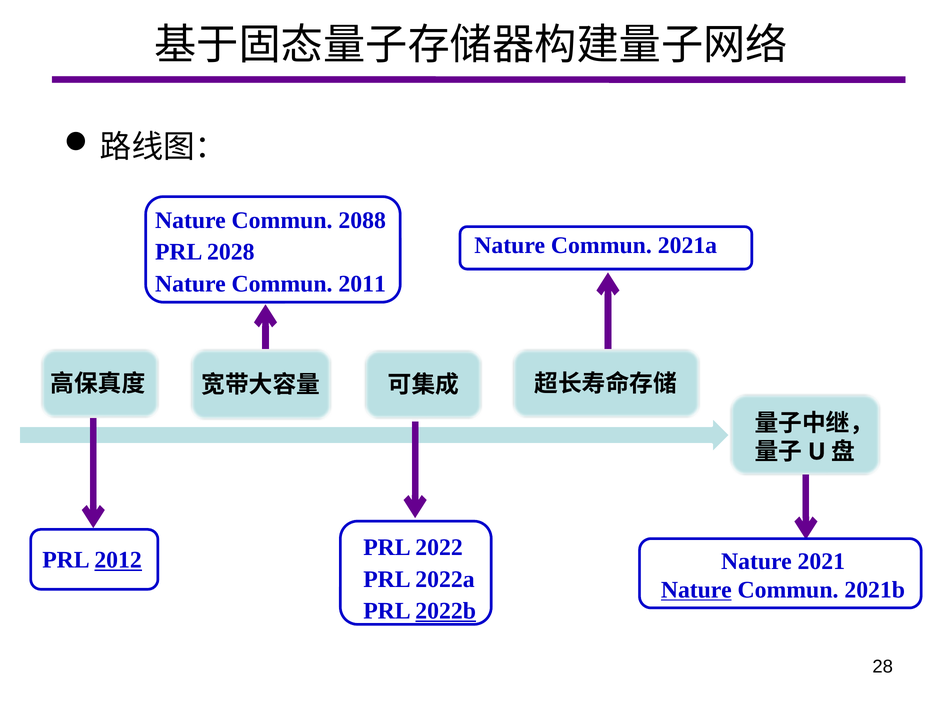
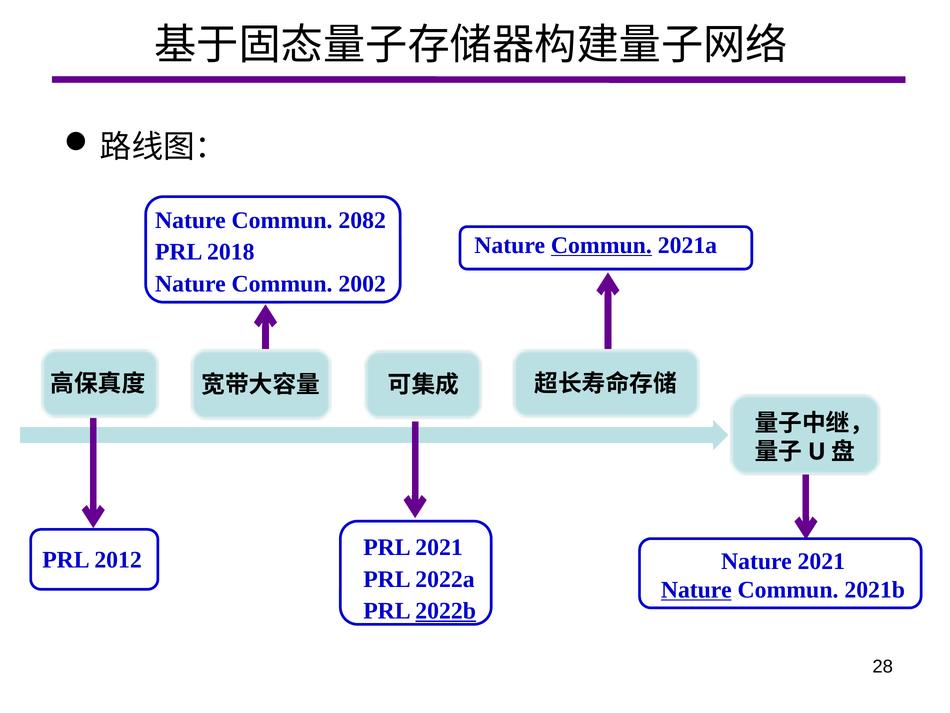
2088: 2088 -> 2082 (362, 220)
Commun underline: none -> present (601, 245)
2028: 2028 -> 2018 (231, 252)
2011: 2011 -> 2002 (362, 284)
PRL 2022: 2022 -> 2021 (439, 547)
2012 underline: present -> none (118, 560)
